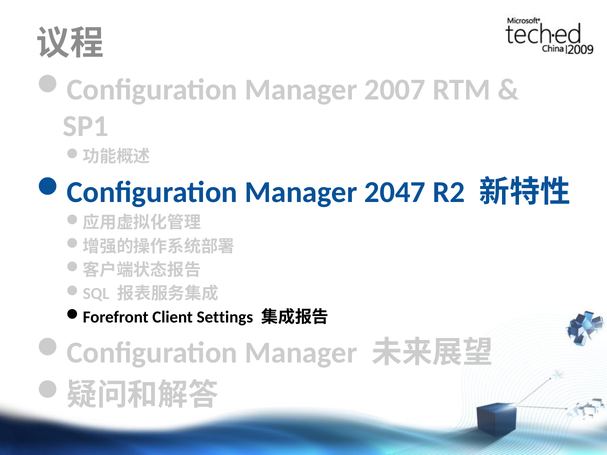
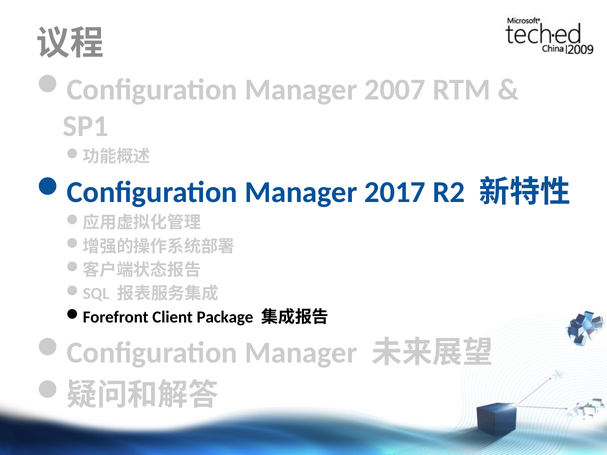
2047: 2047 -> 2017 (395, 192)
Settings: Settings -> Package (225, 317)
